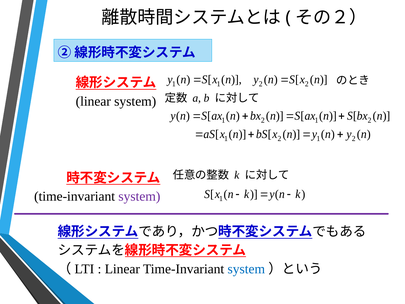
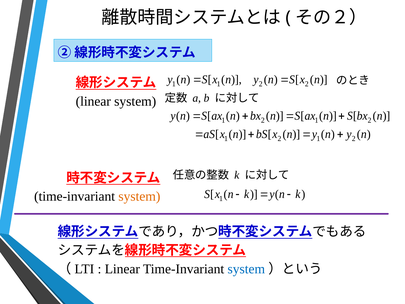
system colour: purple -> orange (139, 196)
